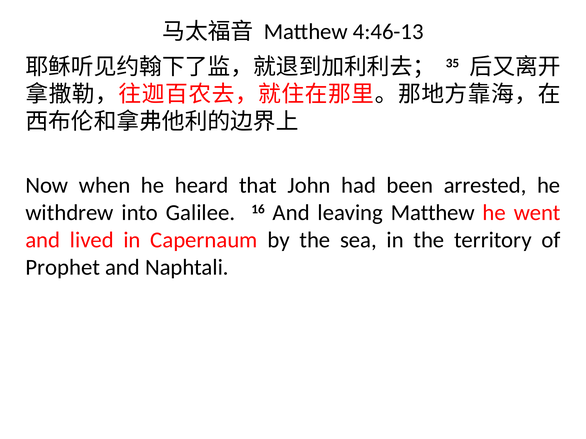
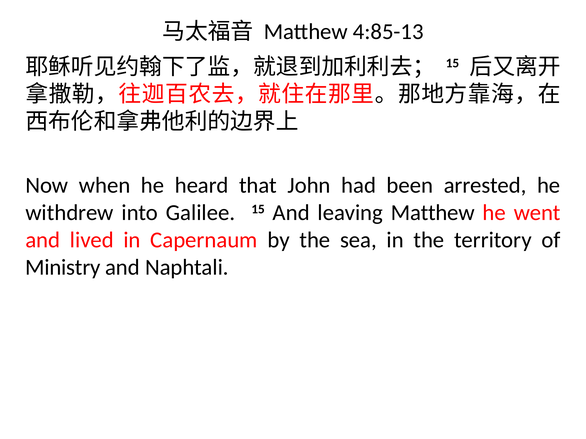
4:46-13: 4:46-13 -> 4:85-13 (388, 32)
35: 35 -> 15 (452, 63)
Galilee 16: 16 -> 15 (258, 209)
Prophet: Prophet -> Ministry (63, 268)
